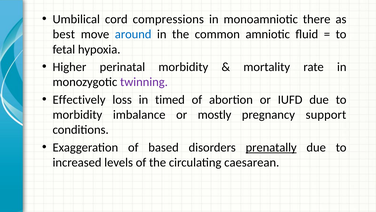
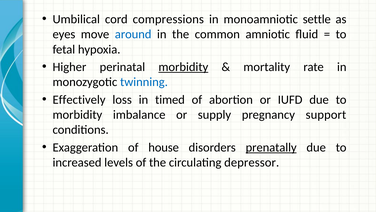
there: there -> settle (317, 19)
best: best -> eyes (64, 34)
morbidity underline: none -> present (183, 67)
twinning colour: purple -> blue (144, 82)
mostly: mostly -> supply (214, 114)
based: based -> house (164, 147)
caesarean: caesarean -> depressor (252, 162)
